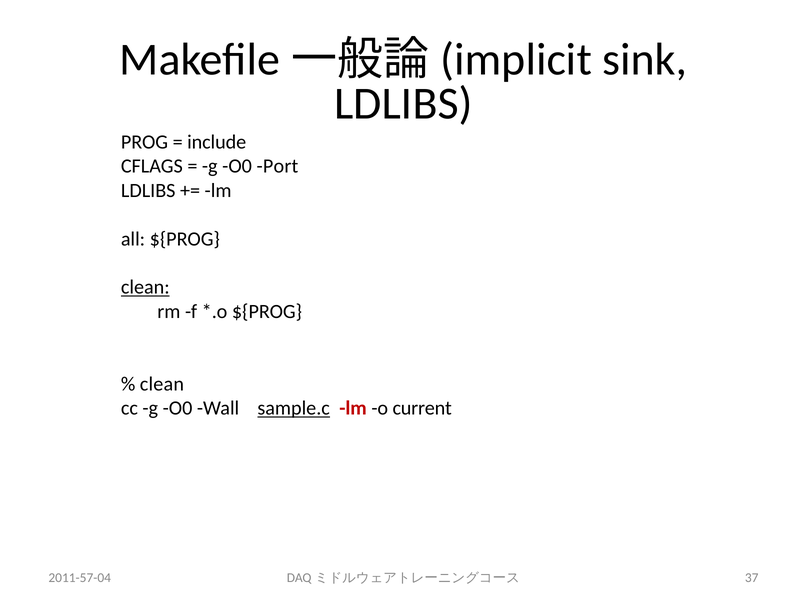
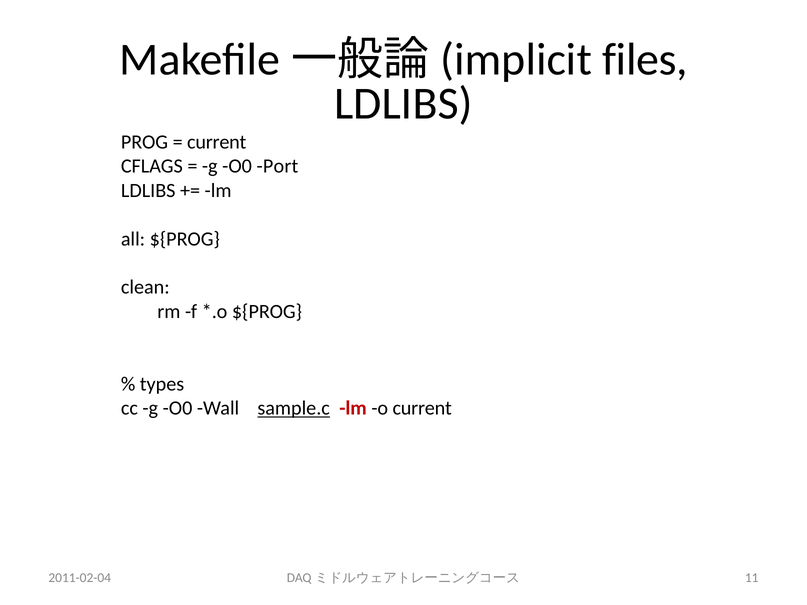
sink: sink -> files (645, 60)
include: include -> current (217, 142)
clean underline: present -> none (145, 287)
clean: clean -> types (162, 384)
2011-57-04: 2011-57-04 -> 2011-02-04 (80, 578)
37: 37 -> 11 (752, 578)
